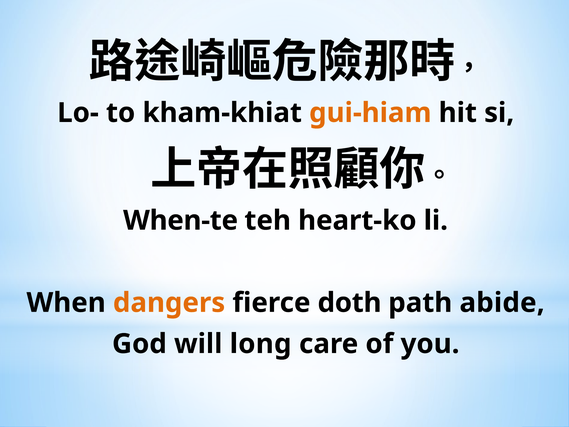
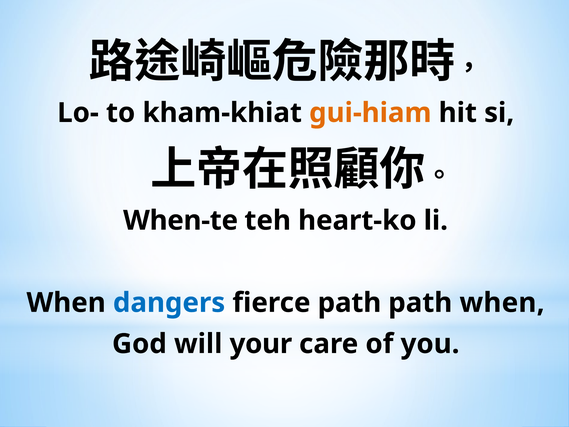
dangers colour: orange -> blue (169, 303)
fierce doth: doth -> path (349, 303)
path abide: abide -> when (502, 303)
long: long -> your (261, 344)
